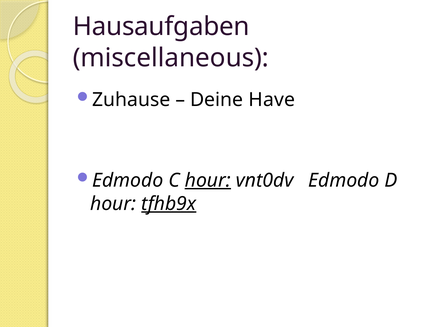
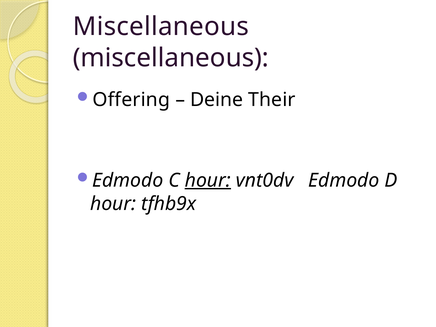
Hausaufgaben: Hausaufgaben -> Miscellaneous (161, 27)
Zuhause: Zuhause -> Offering (131, 100)
Have: Have -> Their (272, 100)
tfhb9x underline: present -> none (169, 204)
